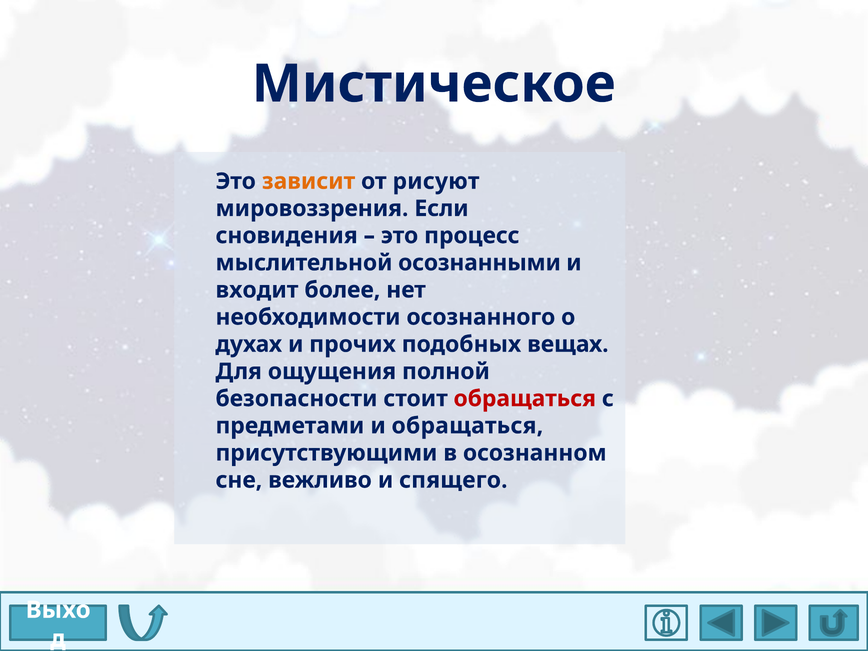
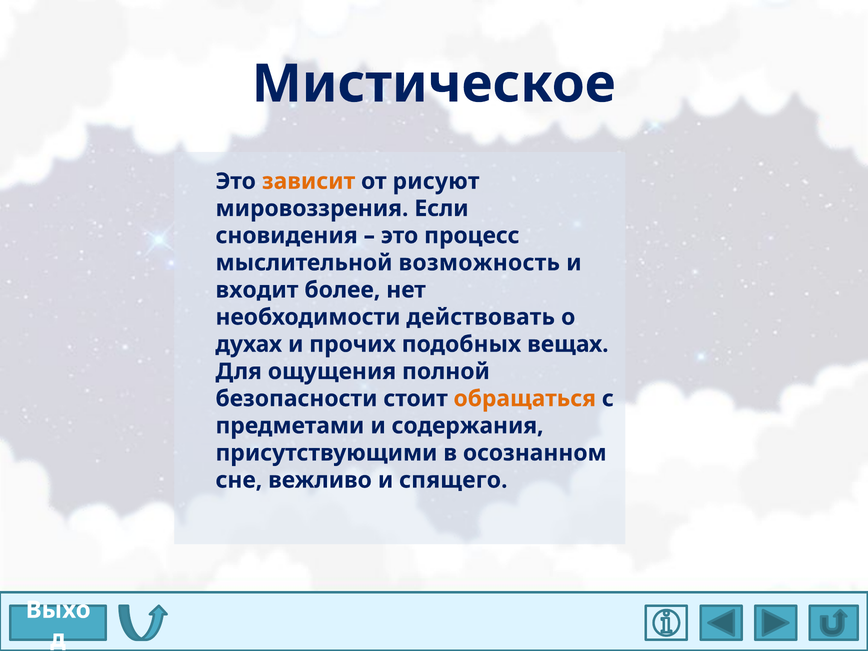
осознанными: осознанными -> возможность (479, 263)
осознанного: осознанного -> действовать (481, 317)
обращаться colour: red -> orange (525, 399)
и обращаться: обращаться -> содержания (468, 426)
